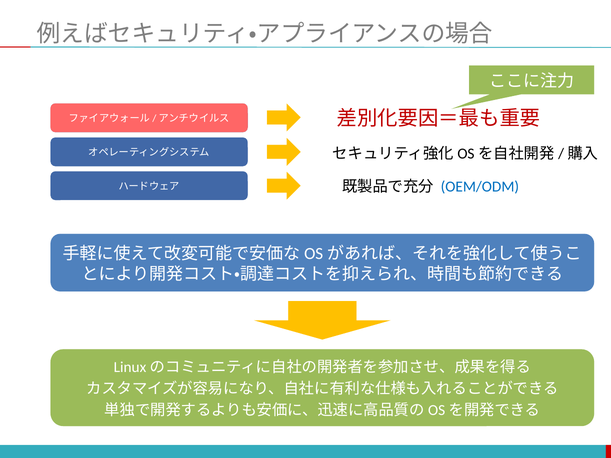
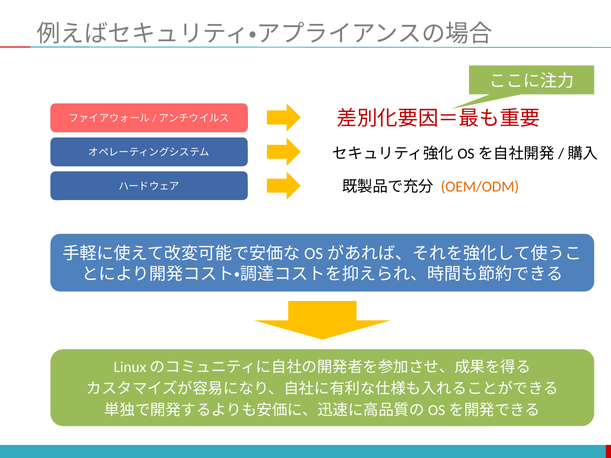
OEM/ODM colour: blue -> orange (480, 187)
